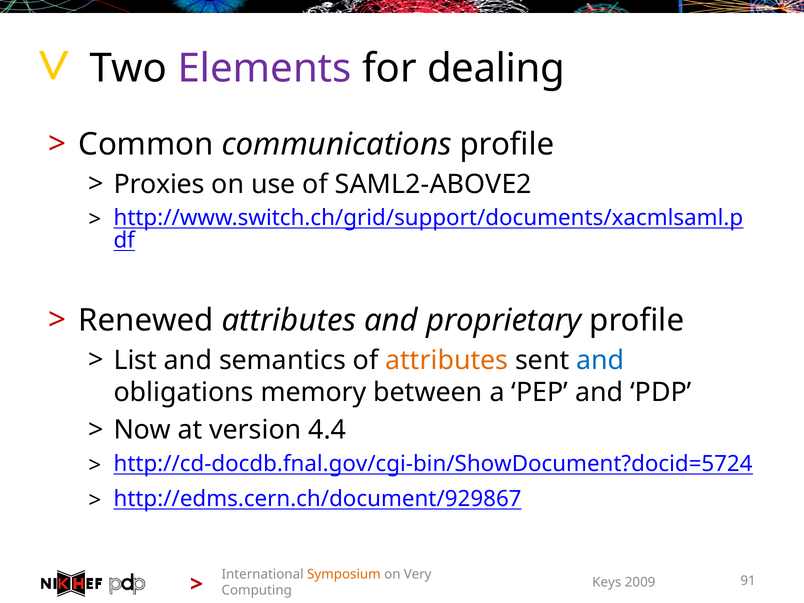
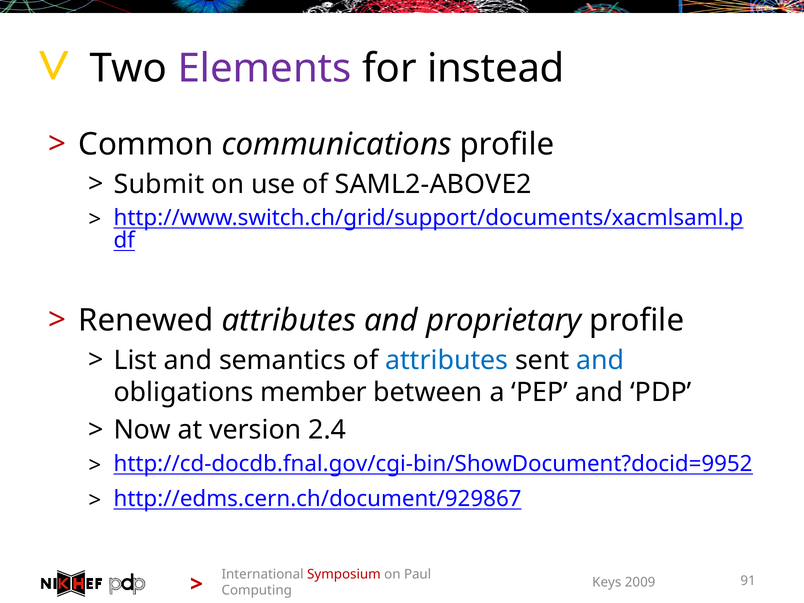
dealing: dealing -> instead (496, 68)
Proxies: Proxies -> Submit (159, 184)
attributes colour: orange -> blue (447, 360)
memory: memory -> member (314, 393)
4.4: 4.4 -> 2.4 (327, 430)
http://cd-docdb.fnal.gov/cgi-bin/ShowDocument?docid=5724: http://cd-docdb.fnal.gov/cgi-bin/ShowDocument?docid=5724 -> http://cd-docdb.fnal.gov/cgi-bin/ShowDocument?docid=9952 (433, 464)
Symposium colour: orange -> red (344, 574)
Very: Very -> Paul (418, 574)
